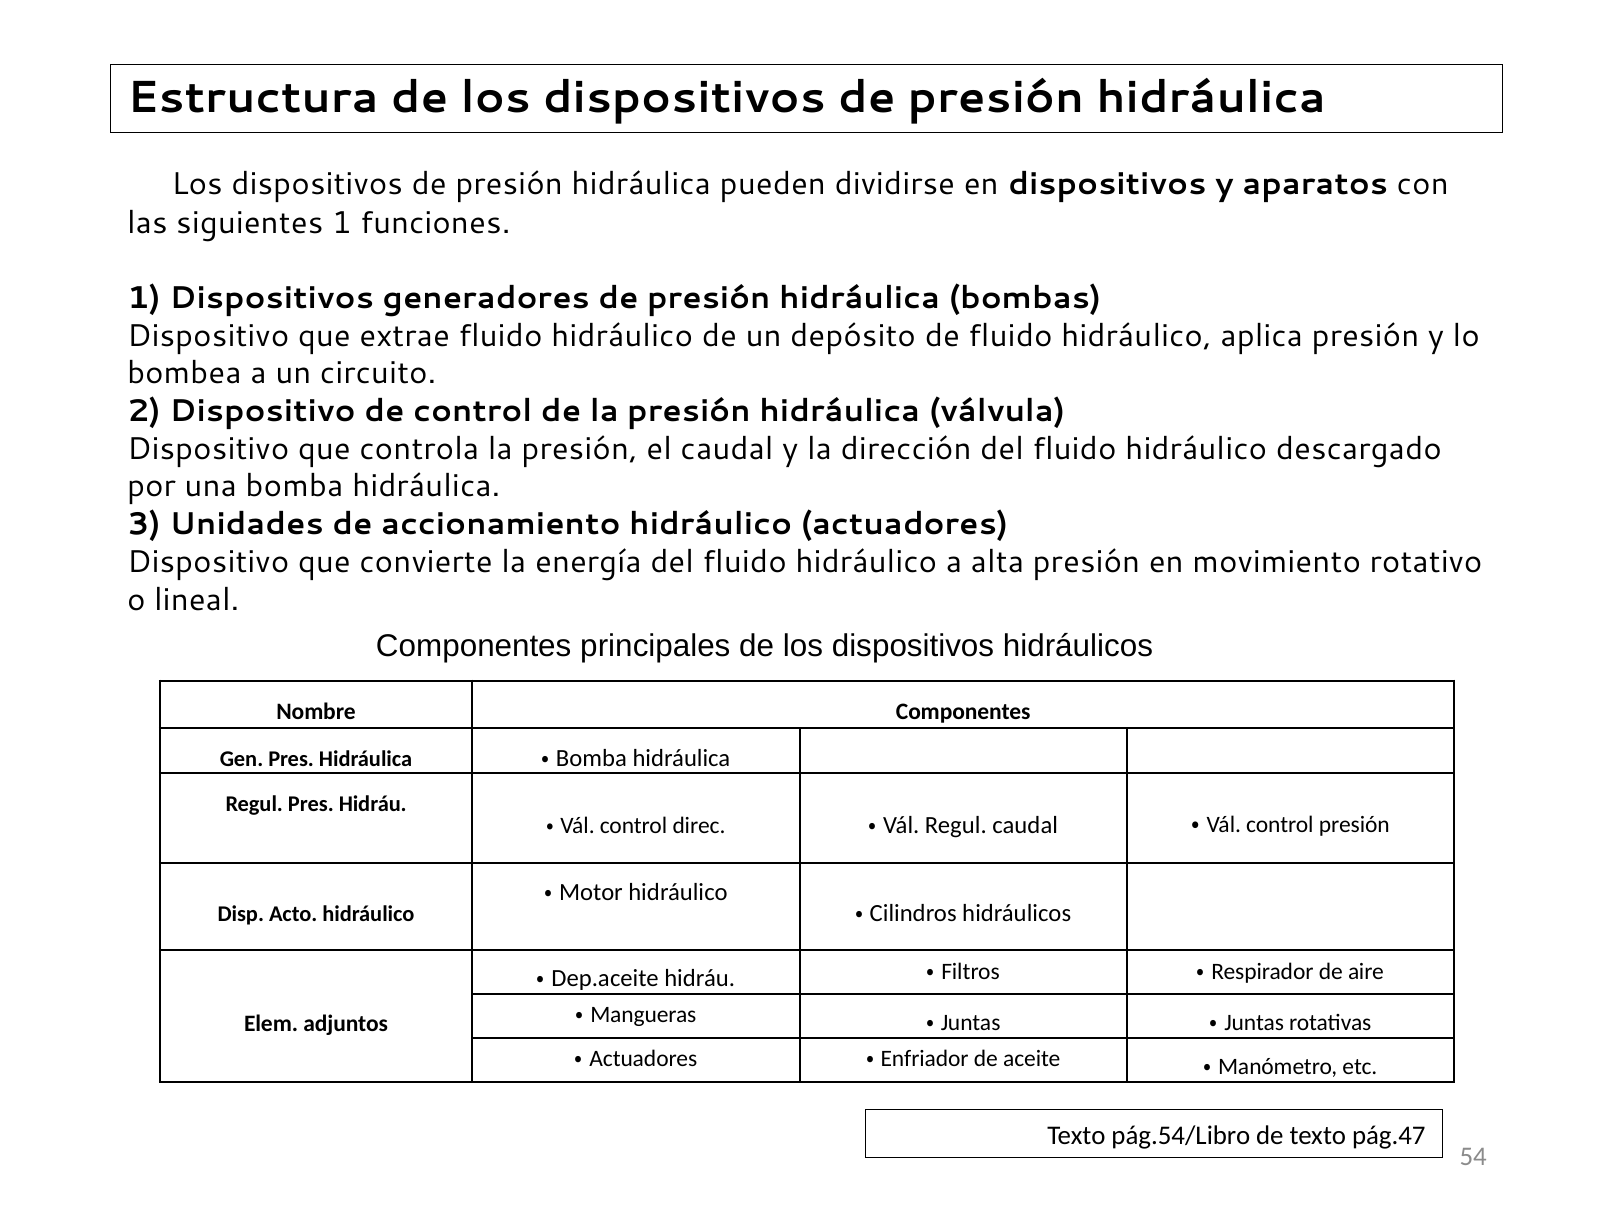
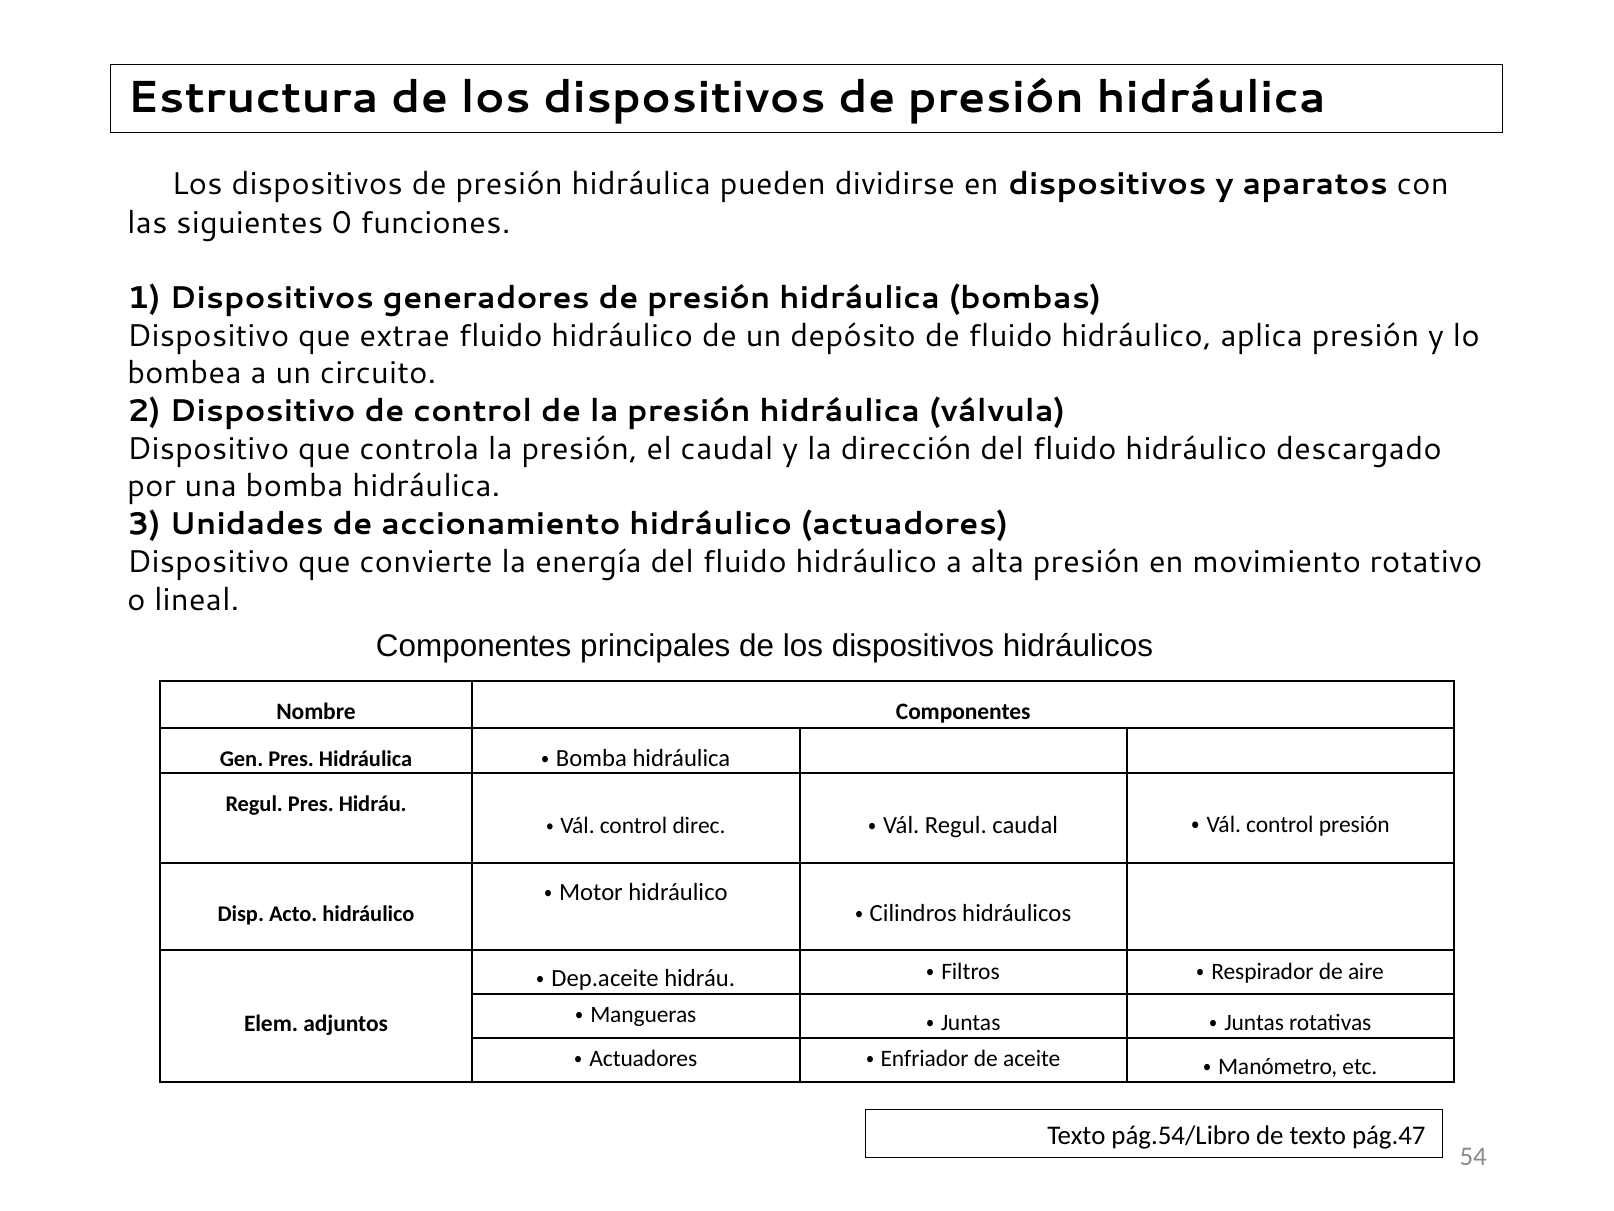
siguientes 1: 1 -> 0 (342, 223)
